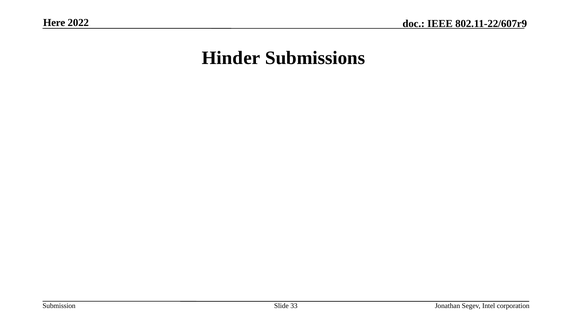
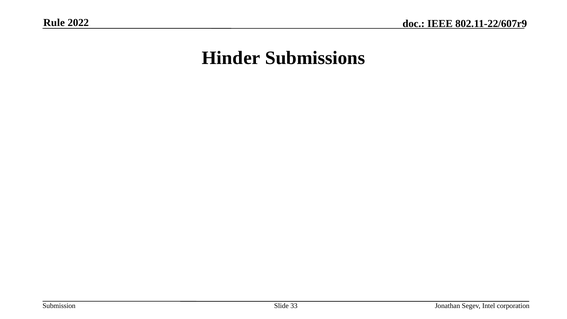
Here: Here -> Rule (54, 23)
